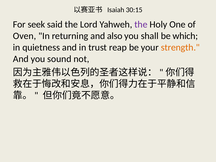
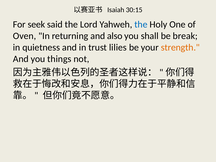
the colour: purple -> blue (141, 24)
which: which -> break (185, 36)
reap: reap -> lilies (118, 47)
sound: sound -> things (59, 59)
